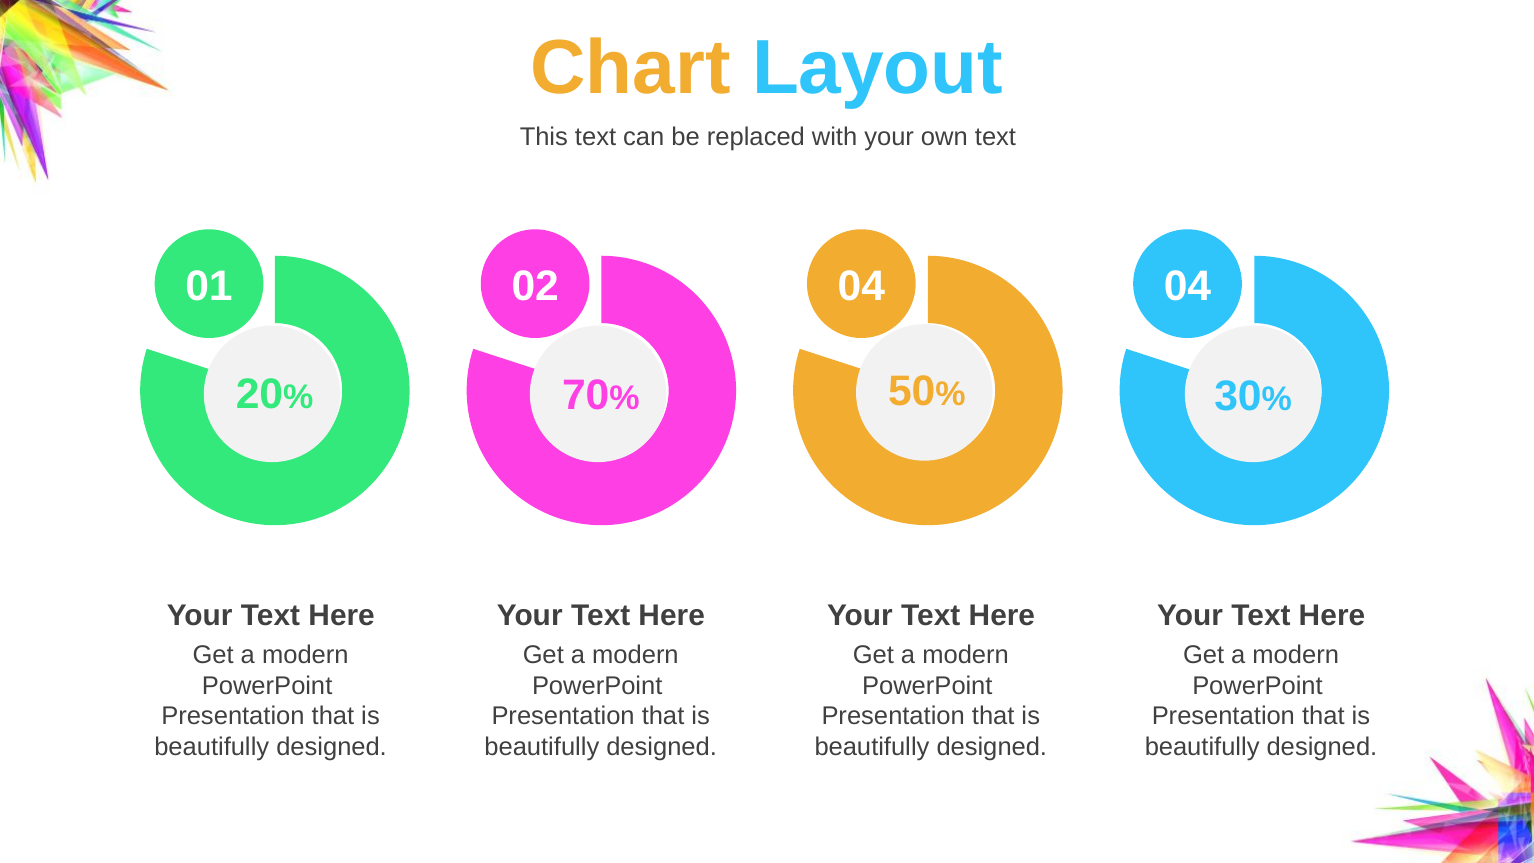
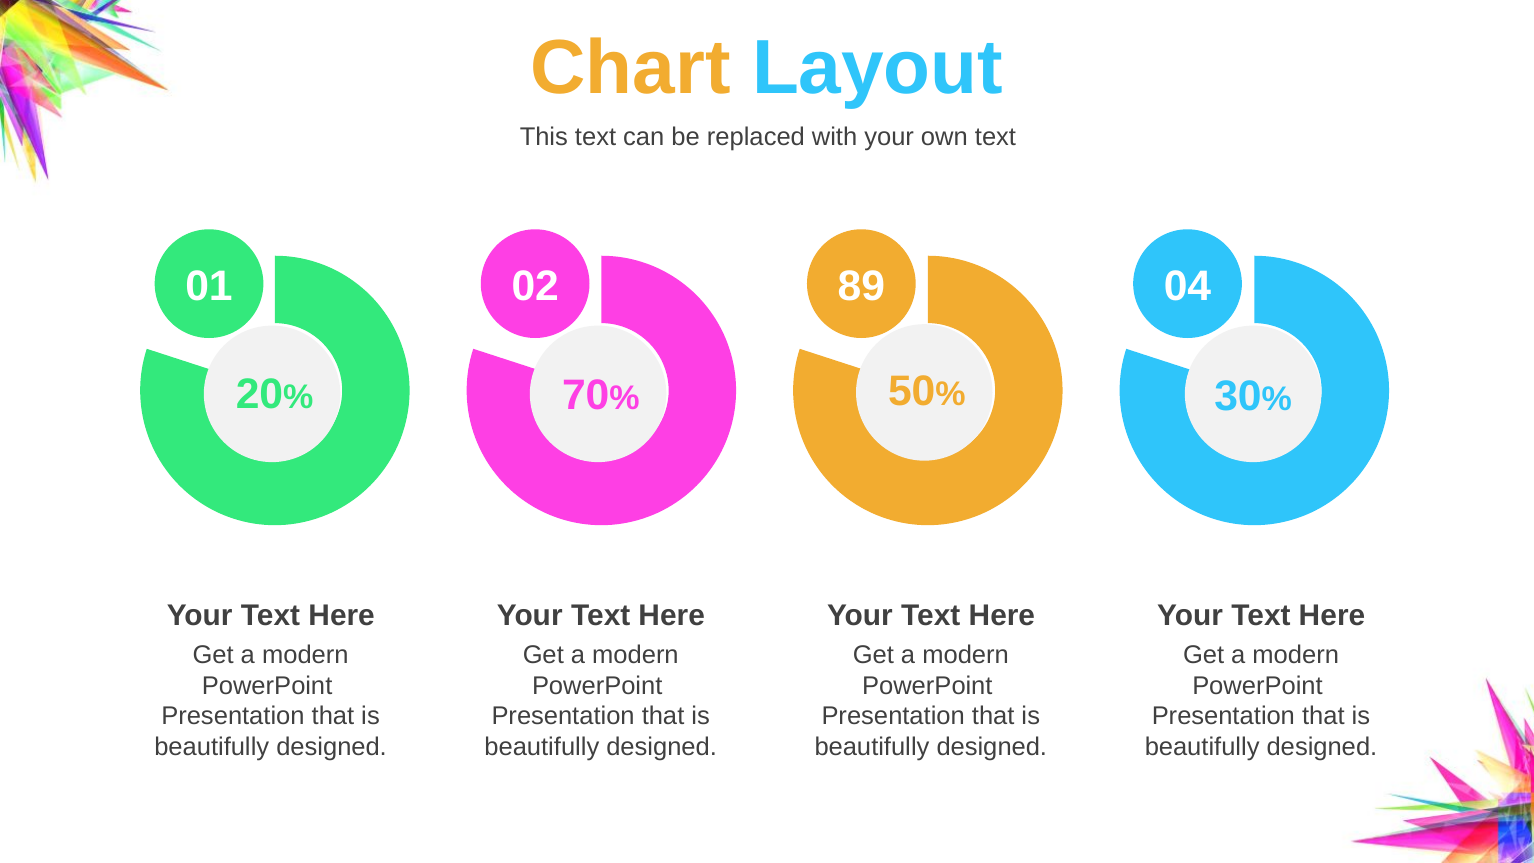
02 04: 04 -> 89 (861, 286)
